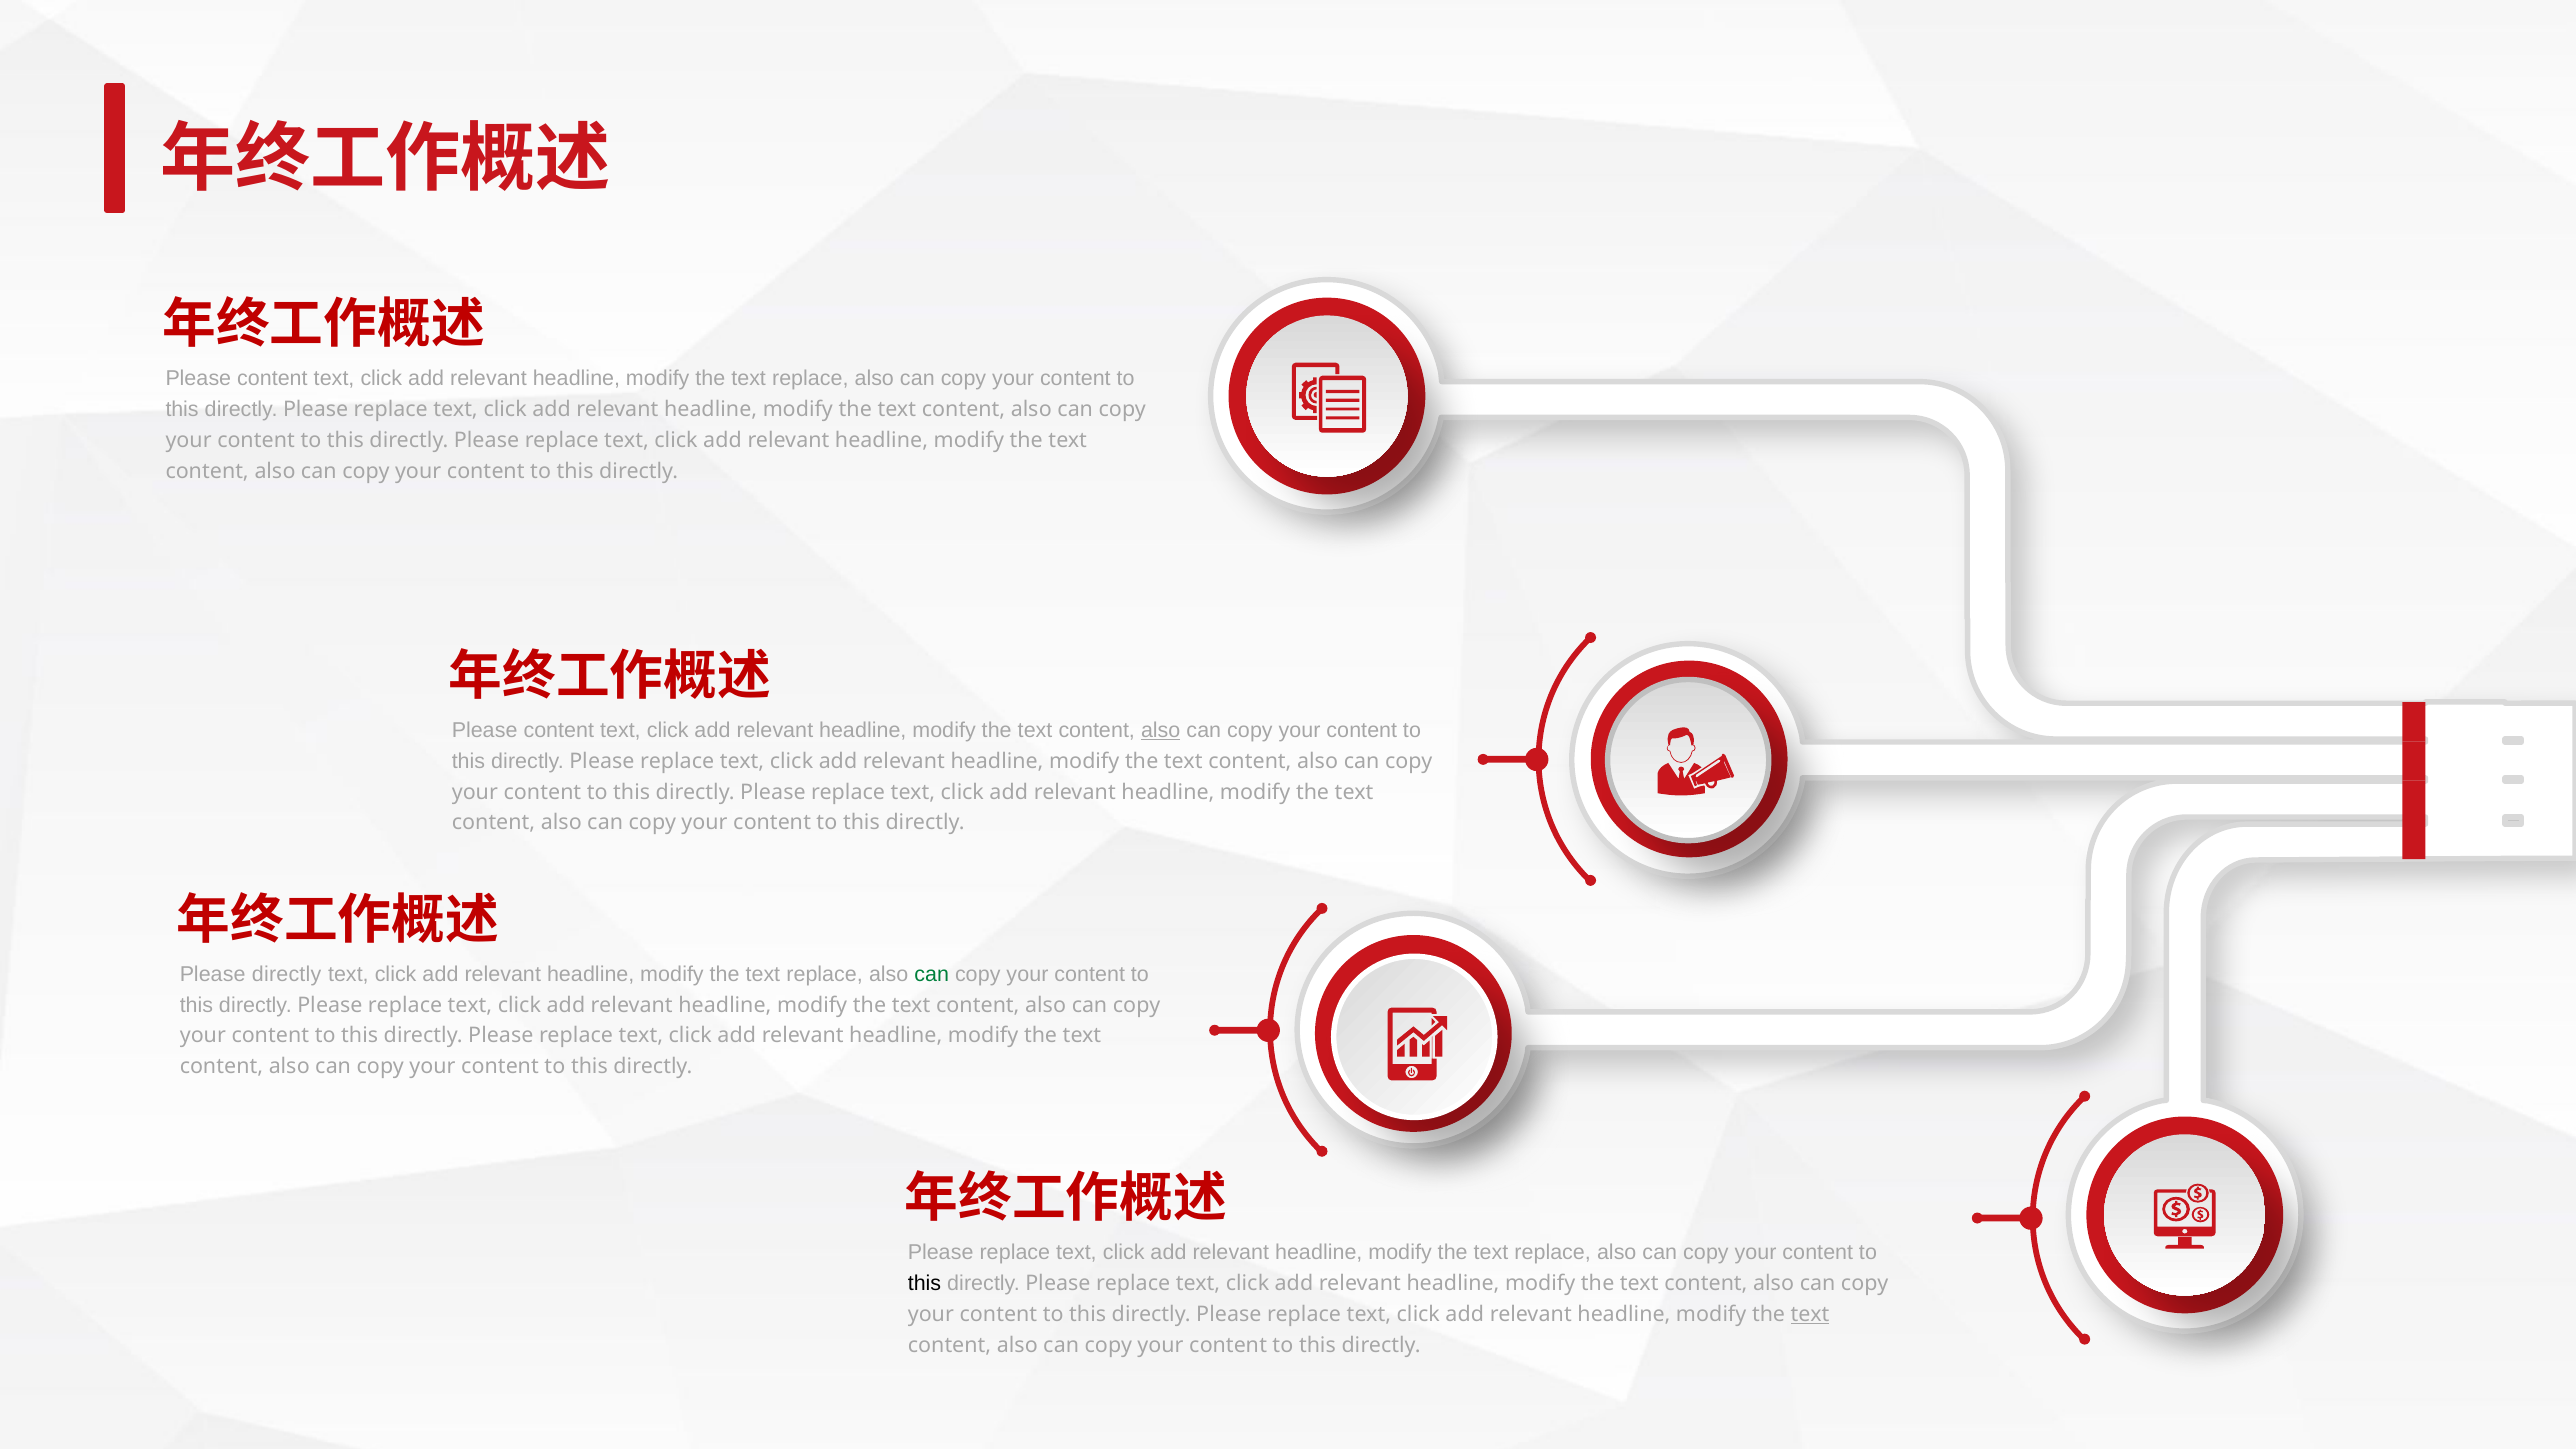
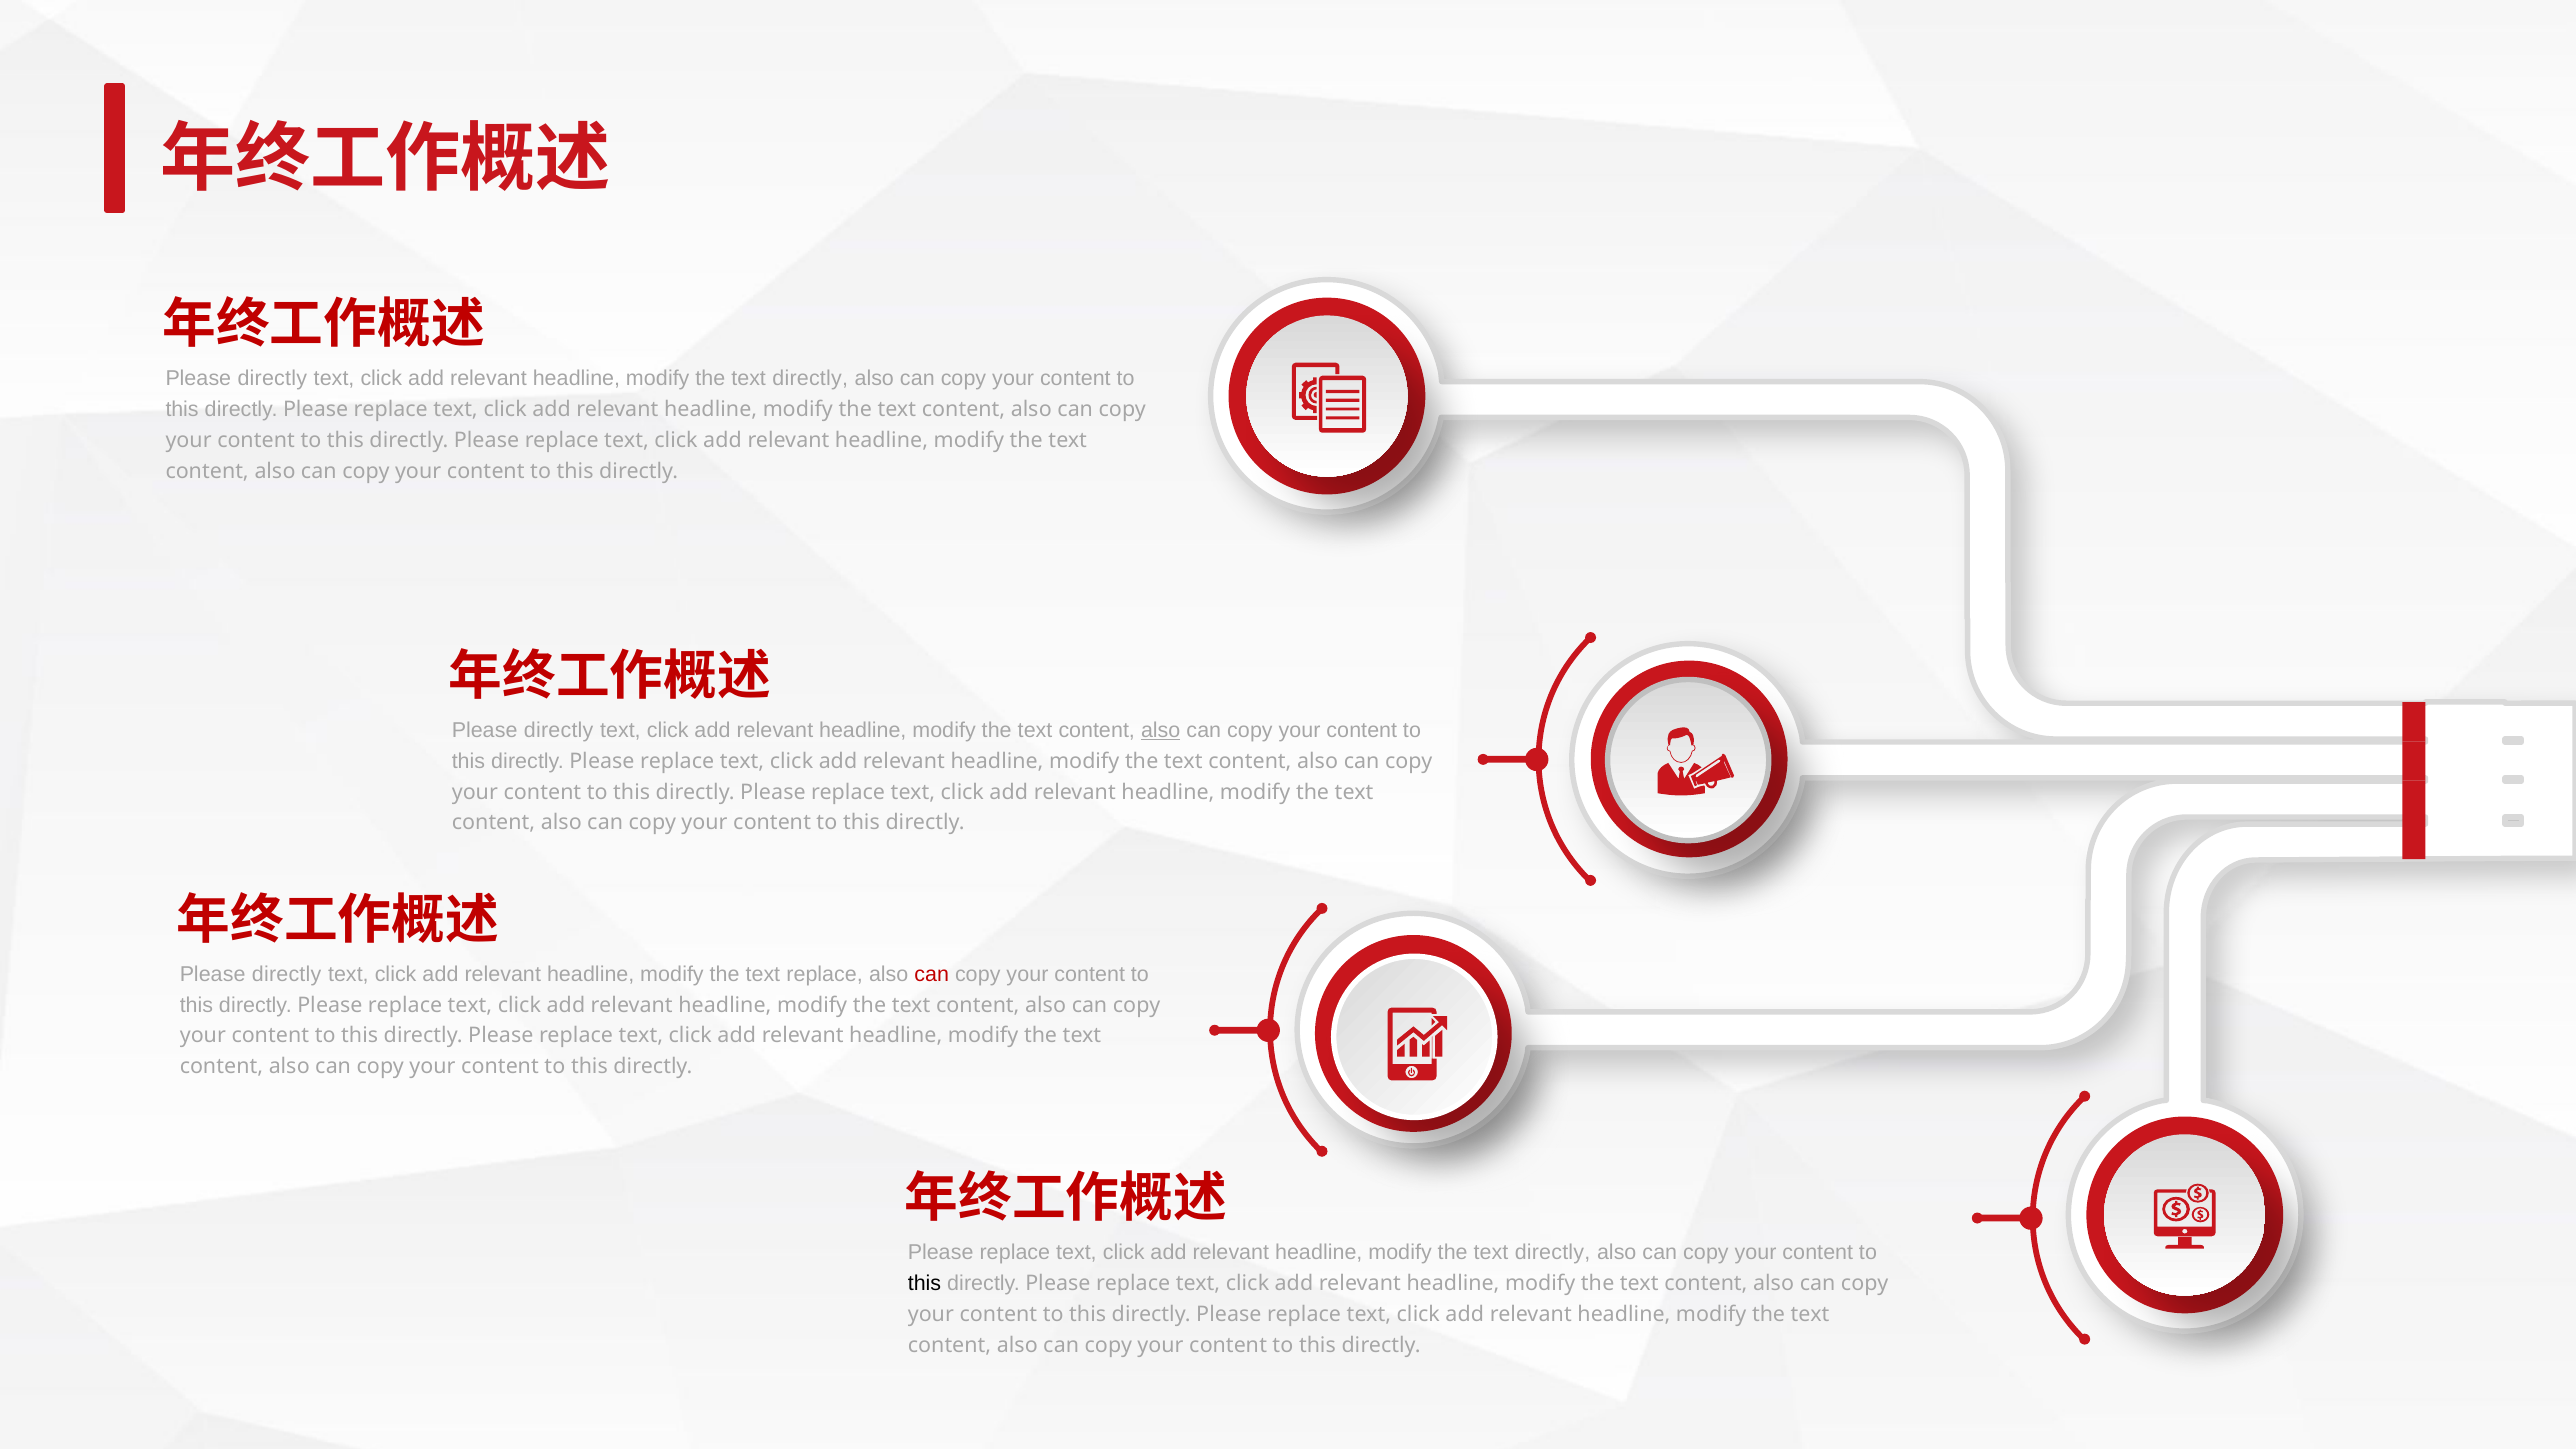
content: content -> directly (272, 379)
replace: replace -> directly (810, 379)
content: content -> directly (559, 730)
can colour: green -> red (932, 974)
replace: replace -> directly (1553, 1253)
text underline: present -> none (1810, 1314)
